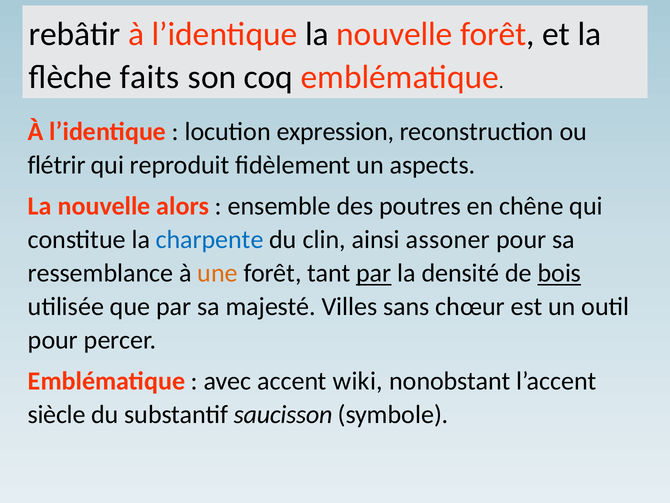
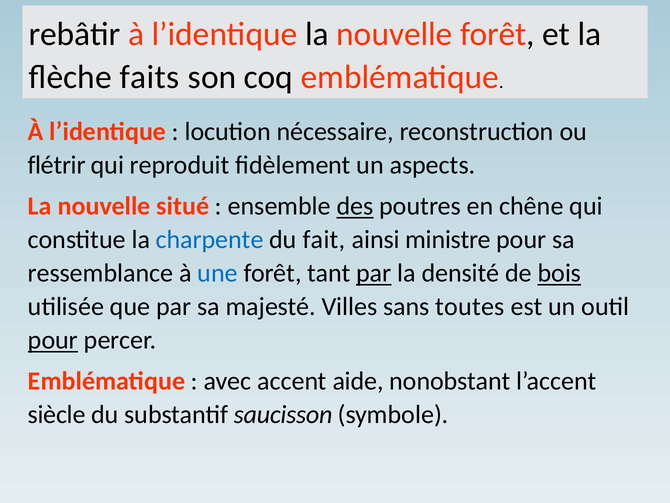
expression: expression -> nécessaire (335, 132)
alors: alors -> situé (183, 206)
des underline: none -> present (355, 206)
clin: clin -> fait (324, 240)
assoner: assoner -> ministre (448, 240)
une colour: orange -> blue (218, 273)
chœur: chœur -> toutes (470, 307)
pour underline: none -> present (53, 340)
wiki: wiki -> aide (358, 381)
